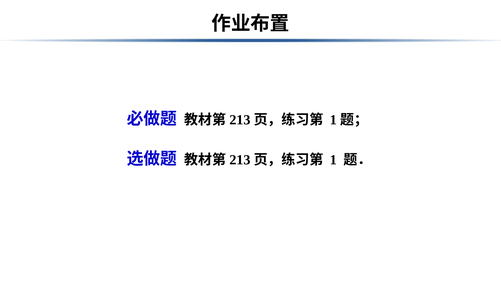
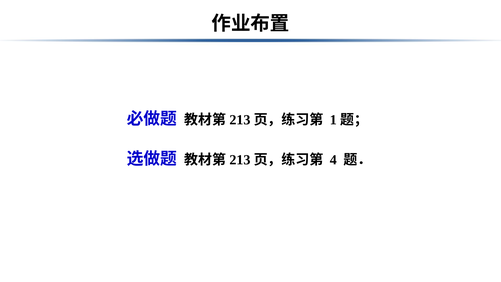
1: 1 -> 4 (333, 160)
